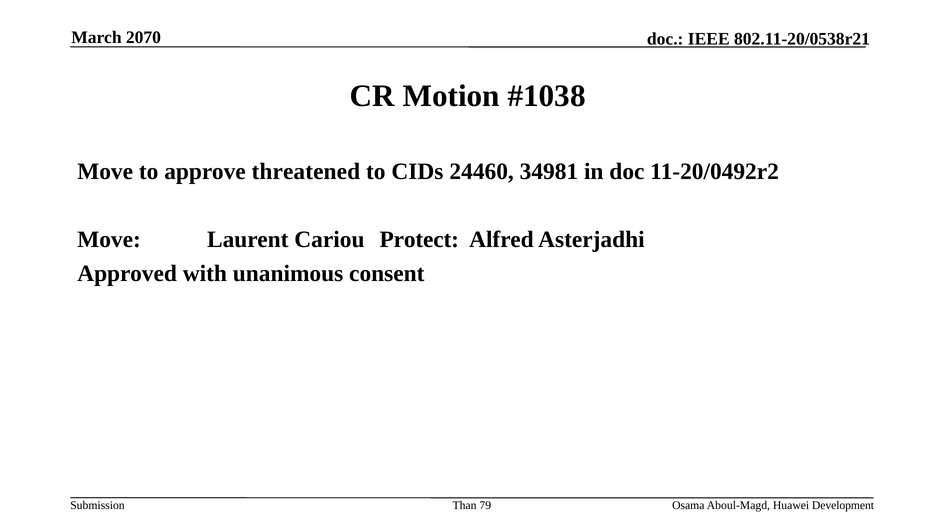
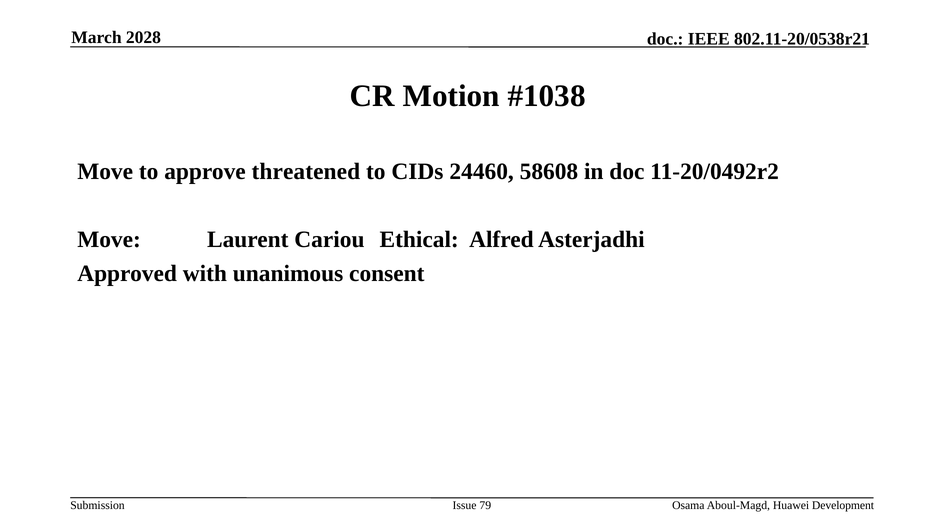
2070: 2070 -> 2028 (143, 37)
34981: 34981 -> 58608 (549, 171)
Protect: Protect -> Ethical (419, 239)
Than: Than -> Issue (465, 505)
